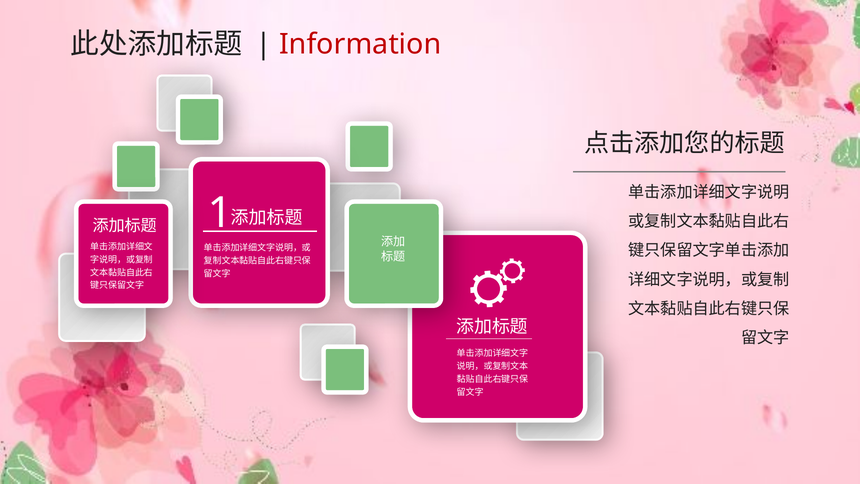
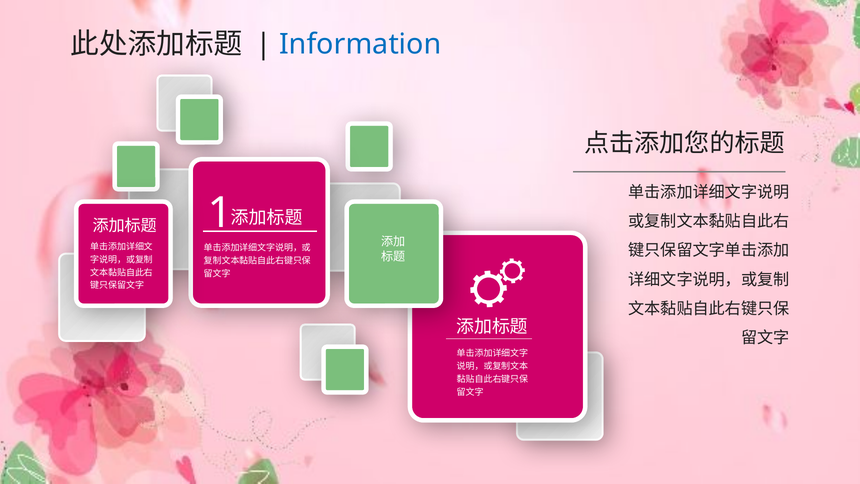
Information colour: red -> blue (360, 44)
